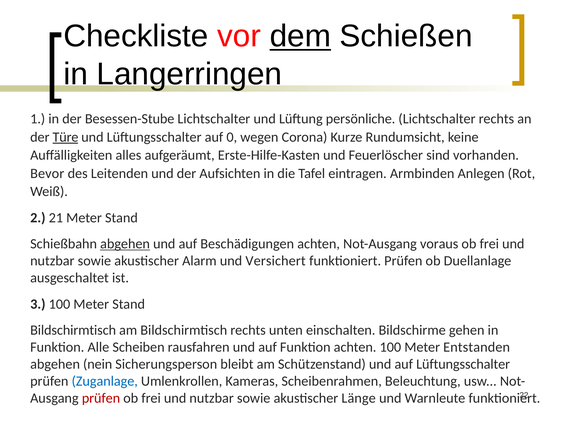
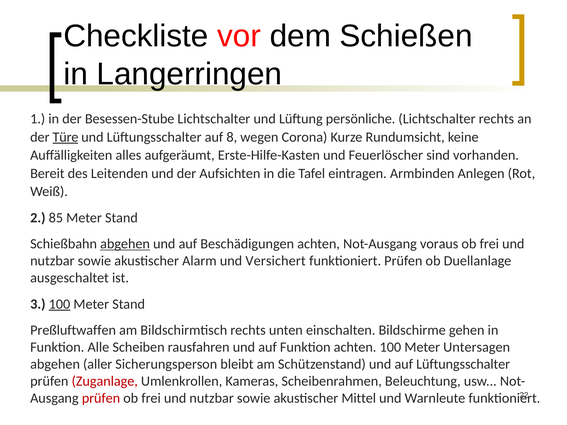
dem underline: present -> none (300, 36)
0: 0 -> 8 (232, 137)
Bevor: Bevor -> Bereit (47, 174)
21: 21 -> 85 (56, 218)
100 underline: none -> present (59, 304)
Bildschirmtisch: Bildschirmtisch -> Preßluftwaffen (73, 330)
Entstanden: Entstanden -> Untersagen (477, 347)
nein: nein -> aller (98, 364)
Zuganlage colour: blue -> red (105, 381)
Länge: Länge -> Mittel (359, 398)
